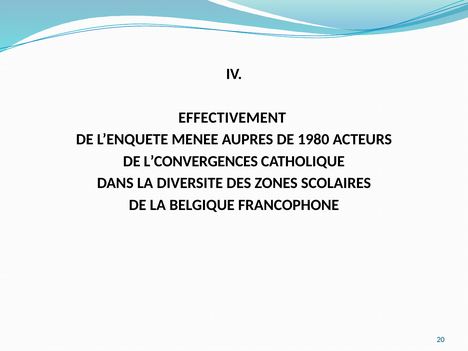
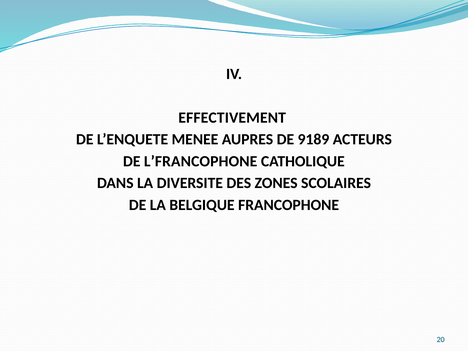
1980: 1980 -> 9189 (313, 139)
L’CONVERGENCES: L’CONVERGENCES -> L’FRANCOPHONE (201, 161)
